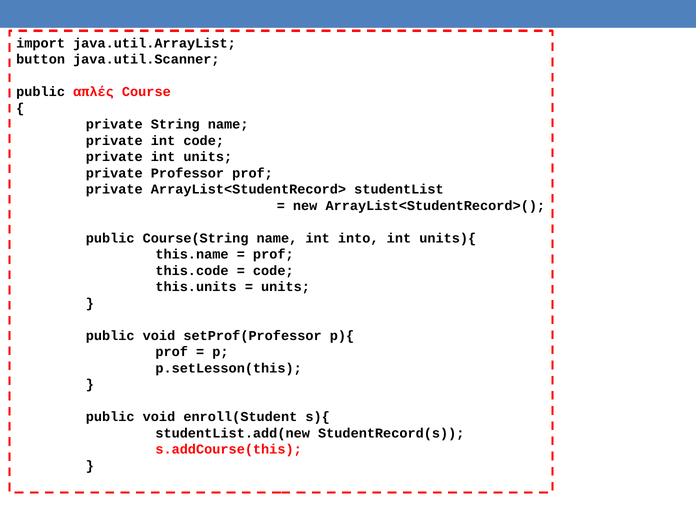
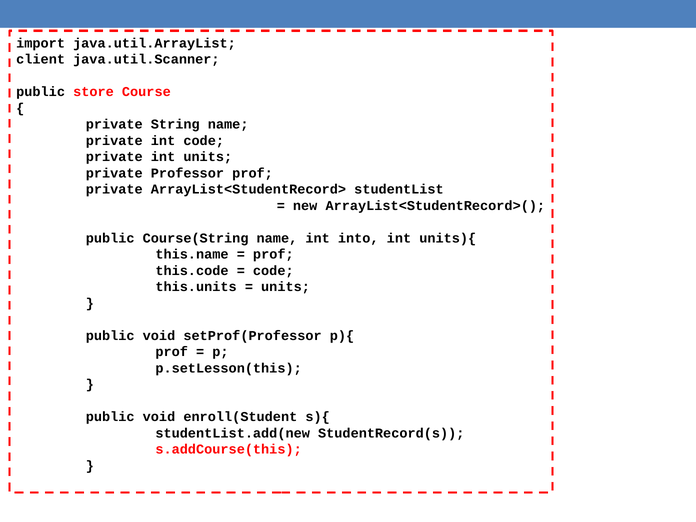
button: button -> client (41, 60)
απλές: απλές -> store (93, 92)
